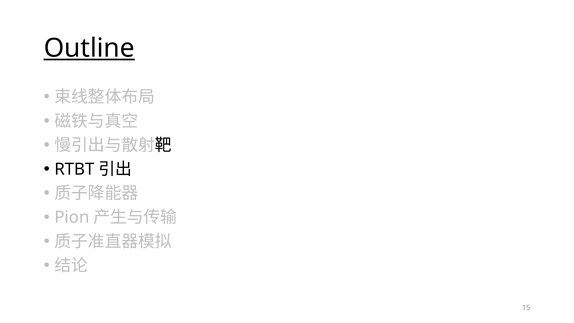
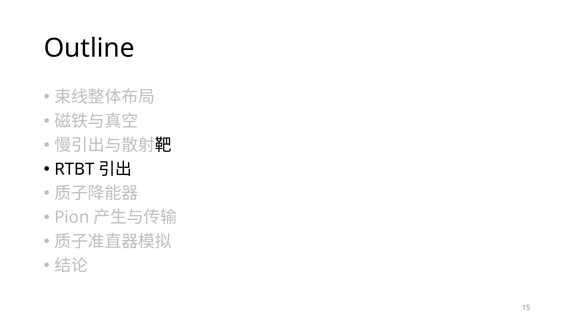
Outline underline: present -> none (89, 48)
